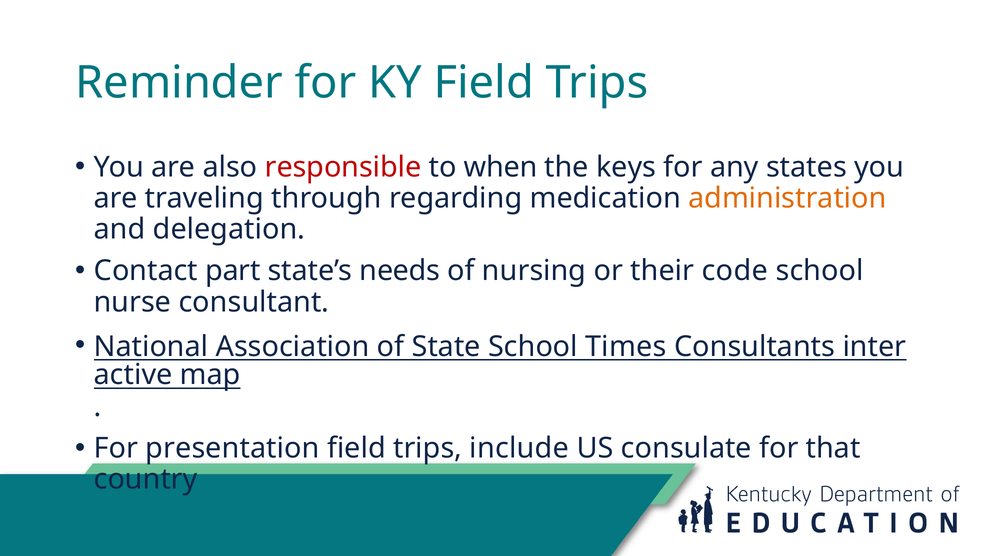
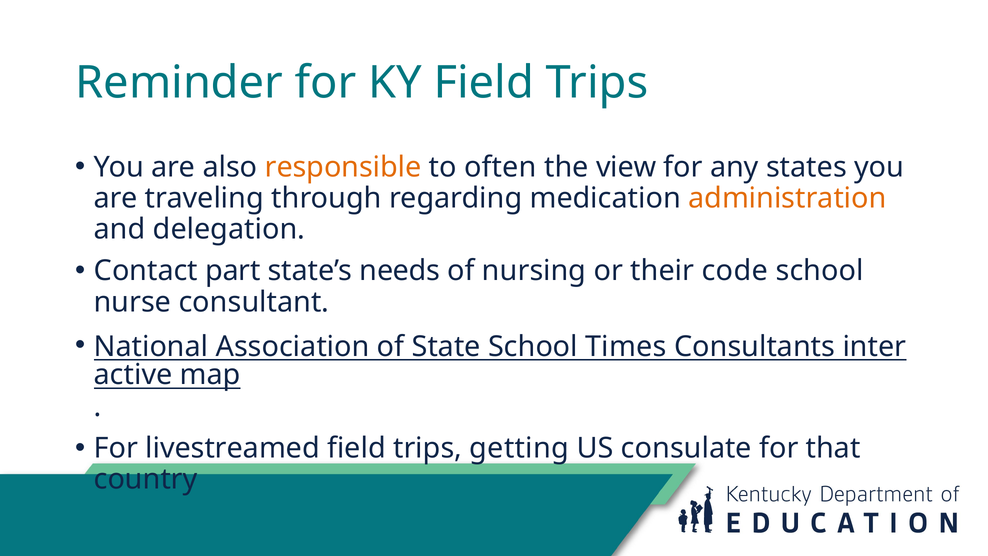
responsible colour: red -> orange (343, 167)
when: when -> often (500, 167)
keys: keys -> view (626, 167)
presentation: presentation -> livestreamed (233, 448)
include: include -> getting (519, 448)
